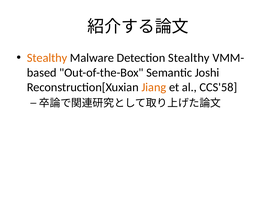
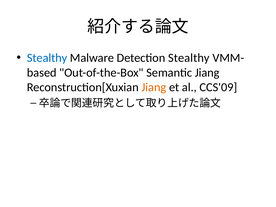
Stealthy colour: orange -> blue (47, 58)
Semantic Joshi: Joshi -> Jiang (207, 73)
CCS'58: CCS'58 -> CCS'09 (218, 87)
